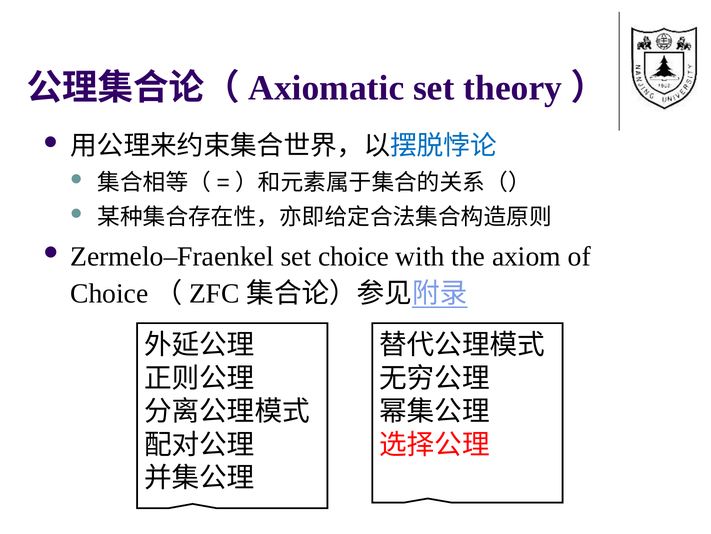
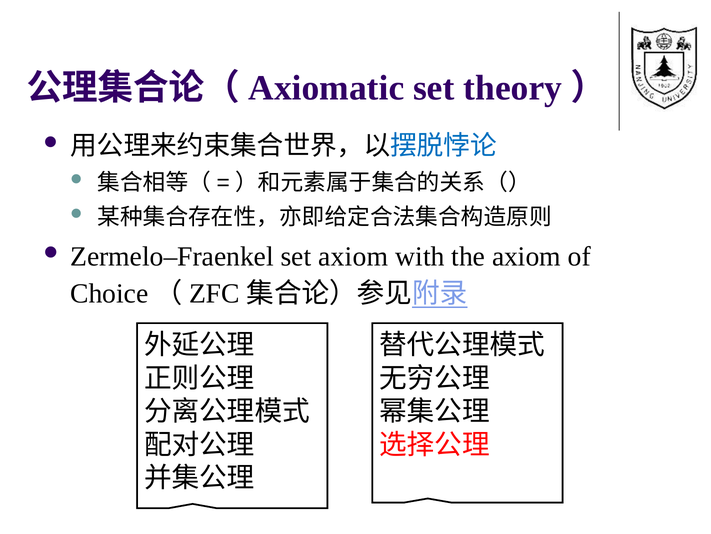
set choice: choice -> axiom (353, 256)
